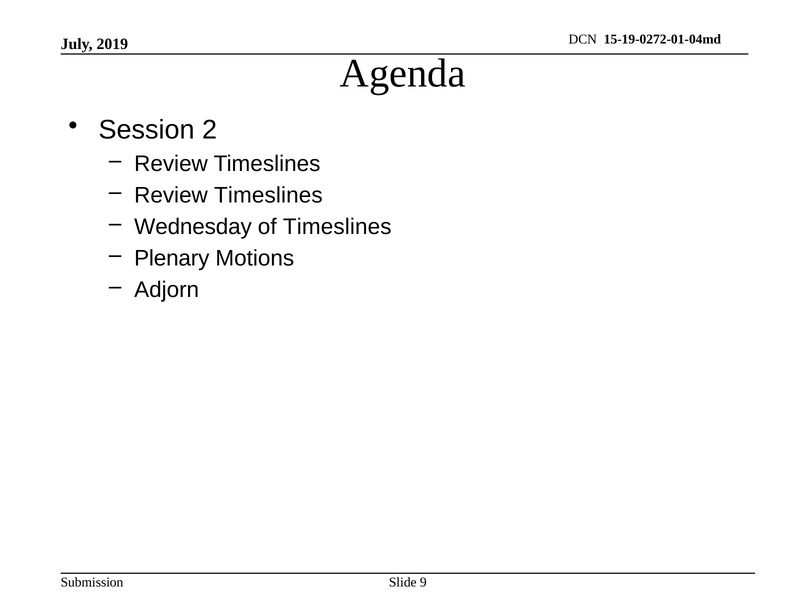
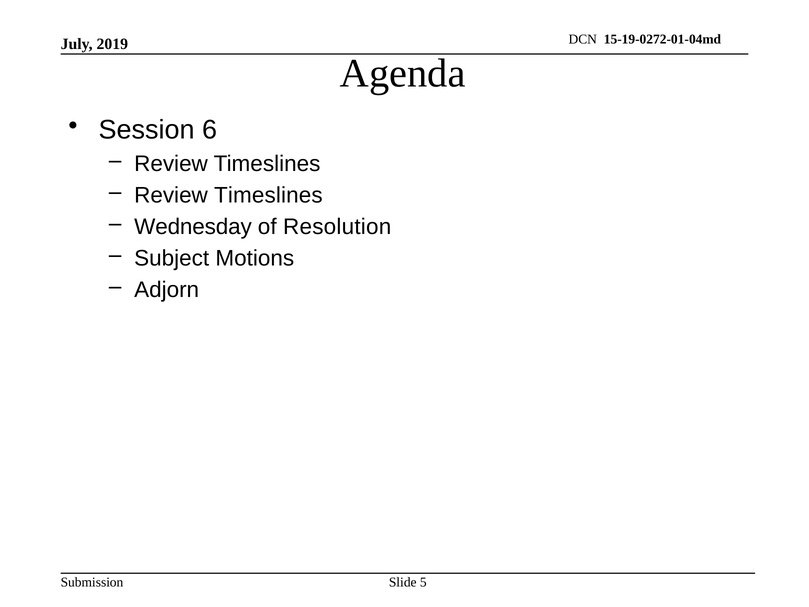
2: 2 -> 6 (210, 130)
of Timeslines: Timeslines -> Resolution (337, 227)
Plenary: Plenary -> Subject (172, 258)
9: 9 -> 5 (423, 582)
